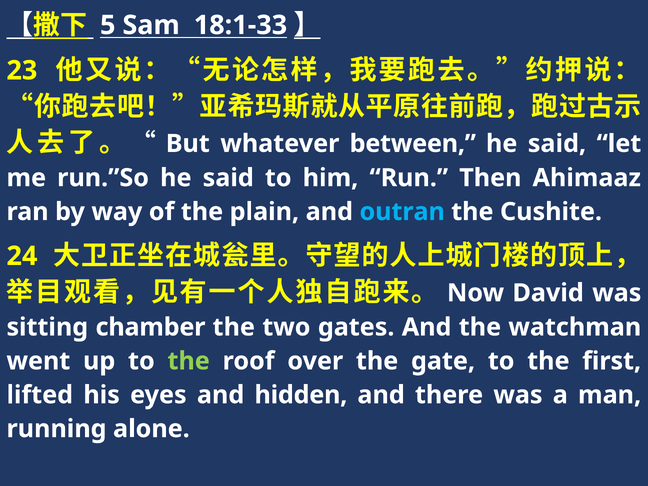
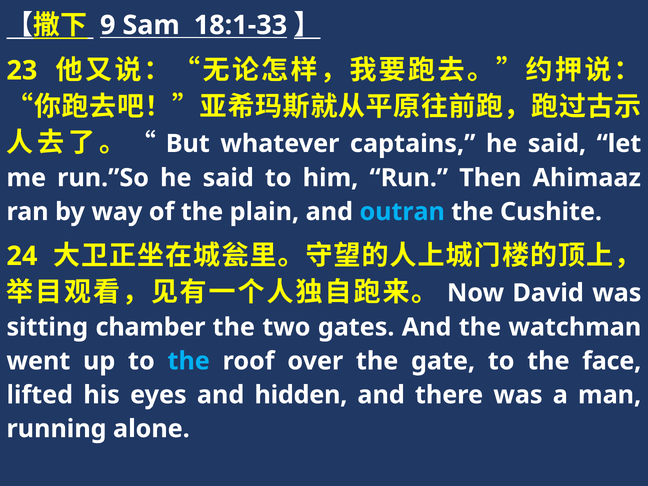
5: 5 -> 9 (108, 25)
between: between -> captains (413, 144)
the colour: light green -> light blue (189, 361)
first: first -> face (612, 361)
